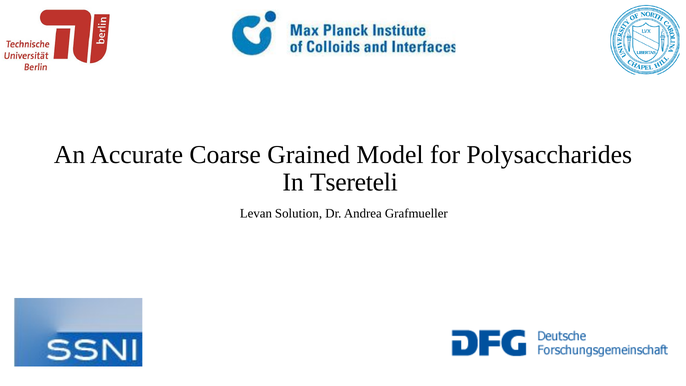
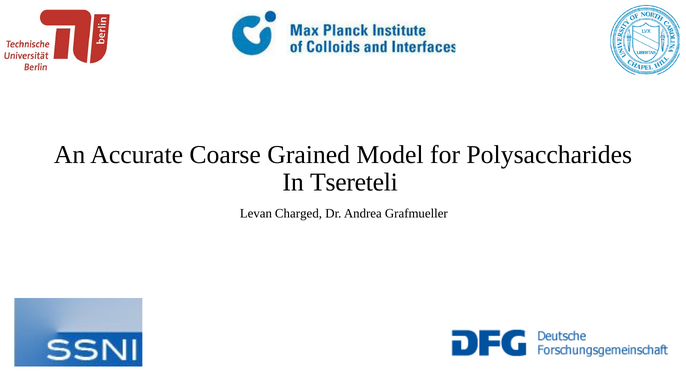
Solution: Solution -> Charged (299, 213)
